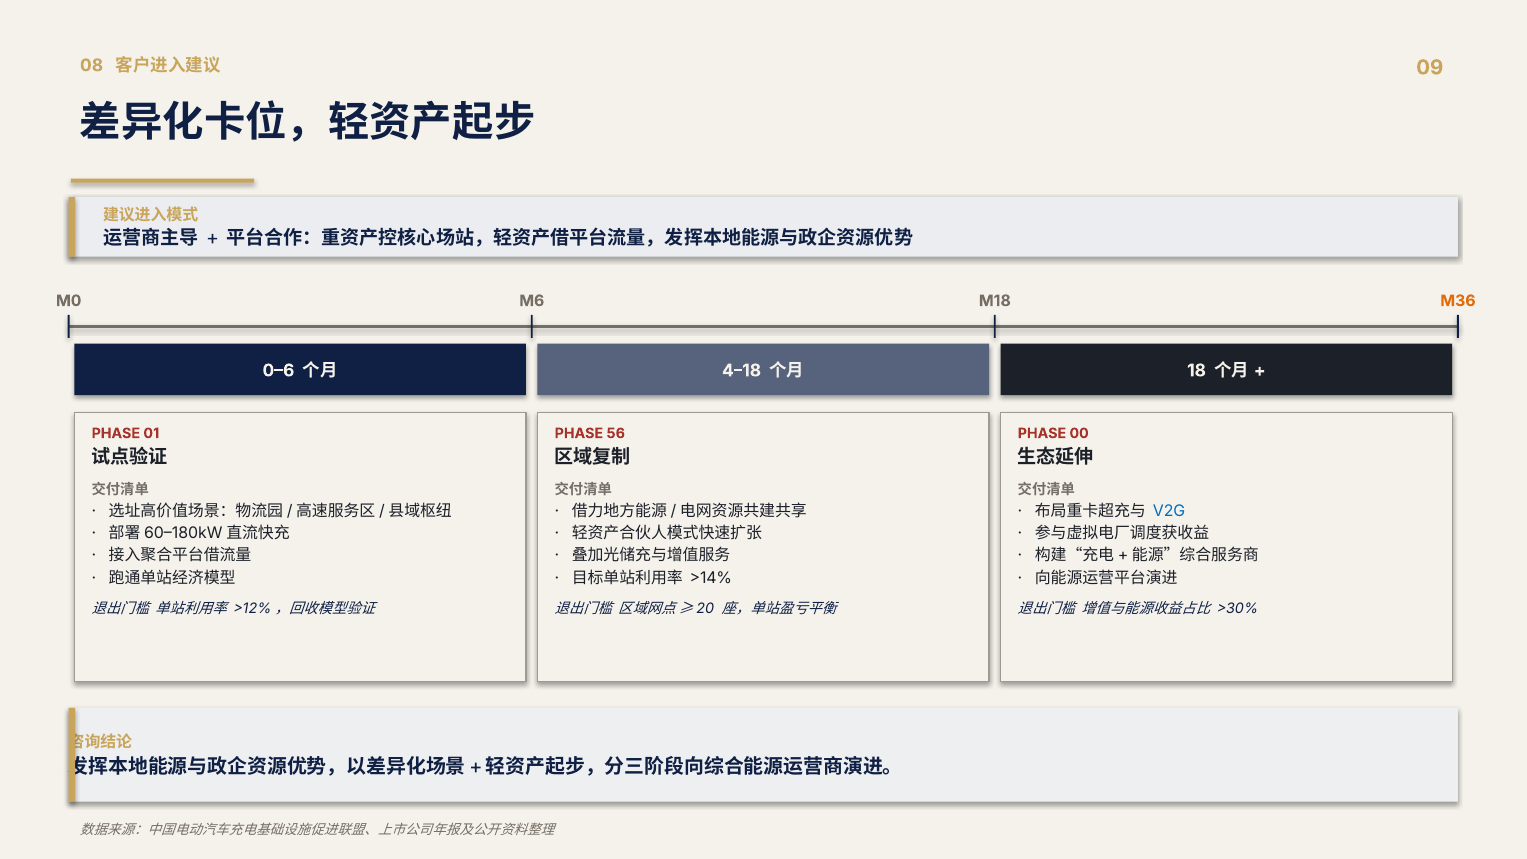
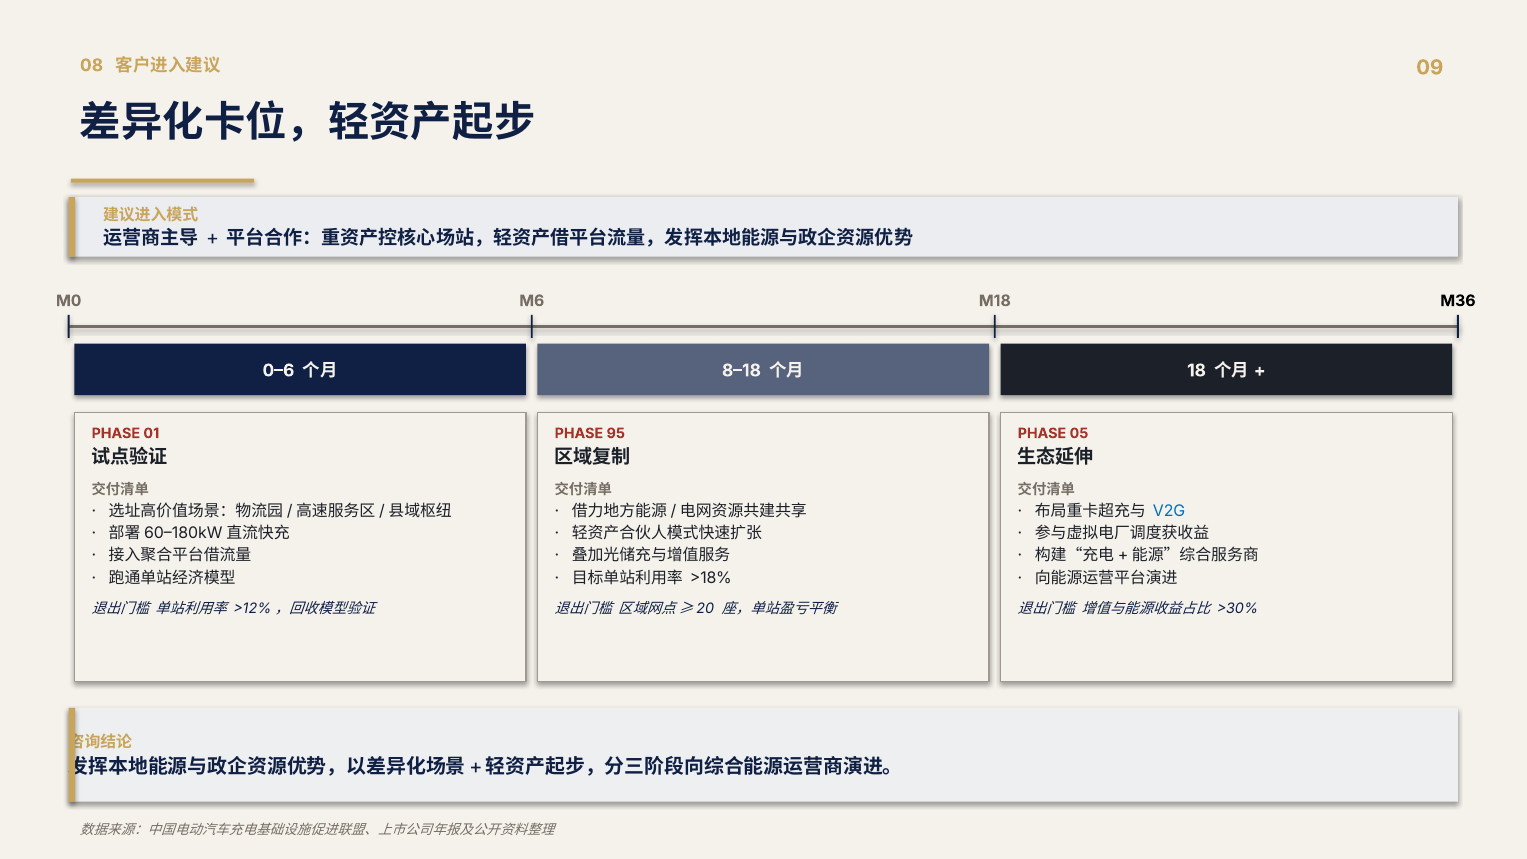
M36 colour: orange -> black (1458, 301)
4–18: 4–18 -> 8–18 (741, 371)
56: 56 -> 95 (616, 433)
00: 00 -> 05 (1079, 433)
>14%: >14% -> >18% (711, 578)
